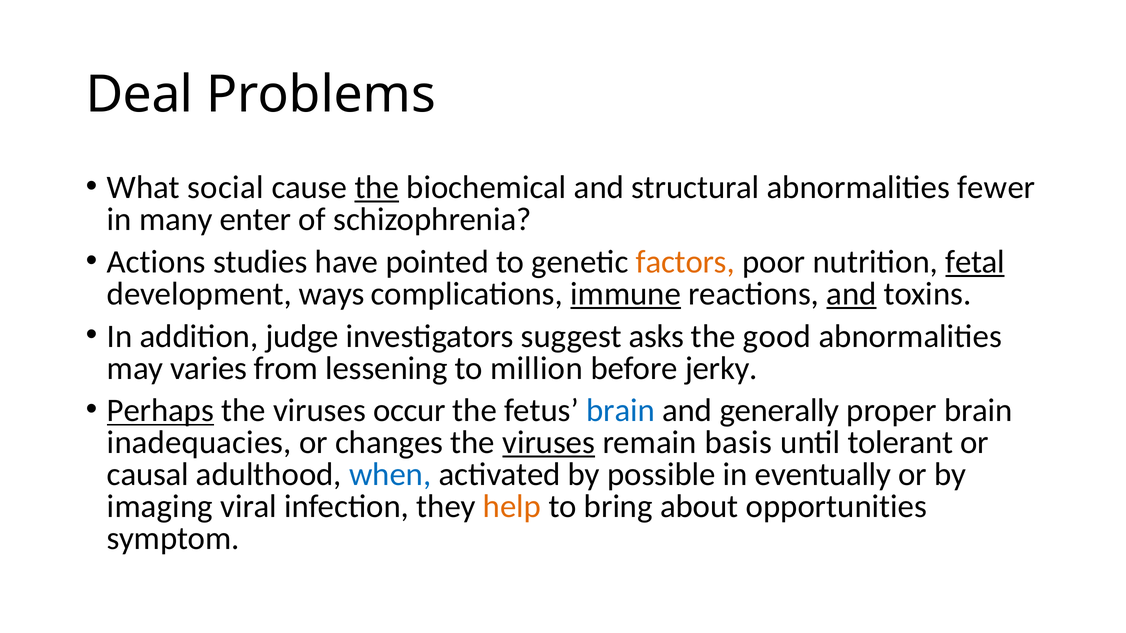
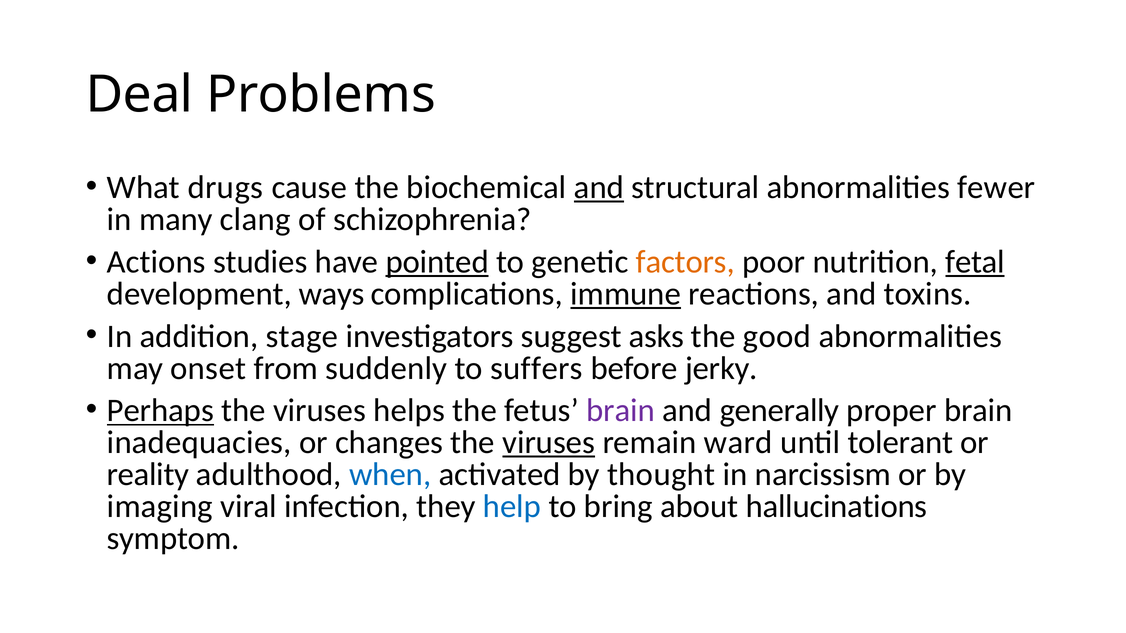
social: social -> drugs (225, 188)
the underline: present -> none (377, 188)
and underline: none -> present (599, 188)
enter: enter -> clang (255, 219)
pointed underline: none -> present (437, 262)
and underline: present -> none (852, 294)
judge: judge -> stage (302, 336)
varies: varies -> onset (208, 368)
lessening: lessening -> suddenly (386, 368)
million: million -> suffers (536, 368)
occur: occur -> helps (409, 411)
brain colour: blue -> purple (621, 411)
basis: basis -> ward (738, 443)
causal: causal -> reality (148, 475)
possible: possible -> thought (661, 475)
eventually: eventually -> narcissism (823, 475)
help colour: orange -> blue (512, 507)
opportunities: opportunities -> hallucinations (837, 507)
